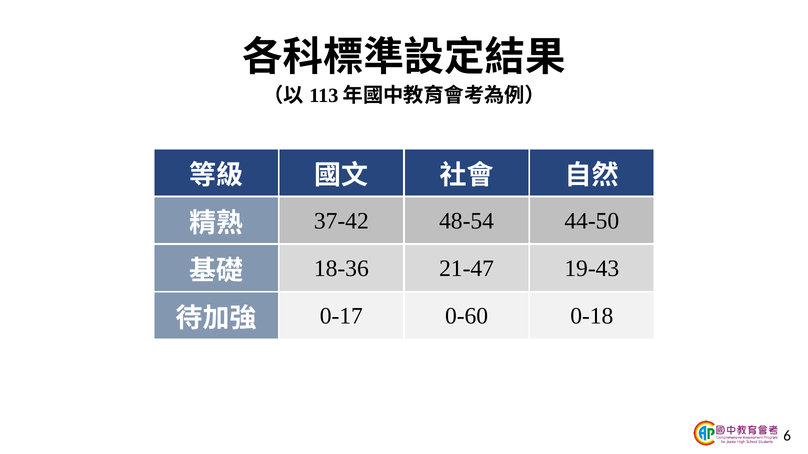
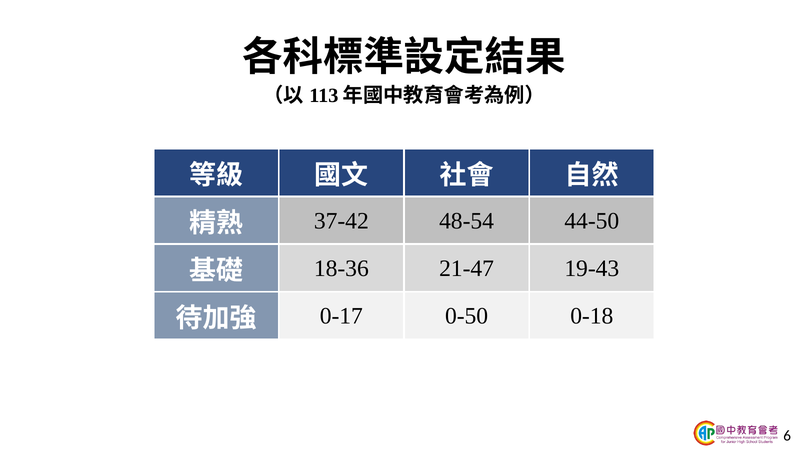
0-60: 0-60 -> 0-50 (467, 316)
